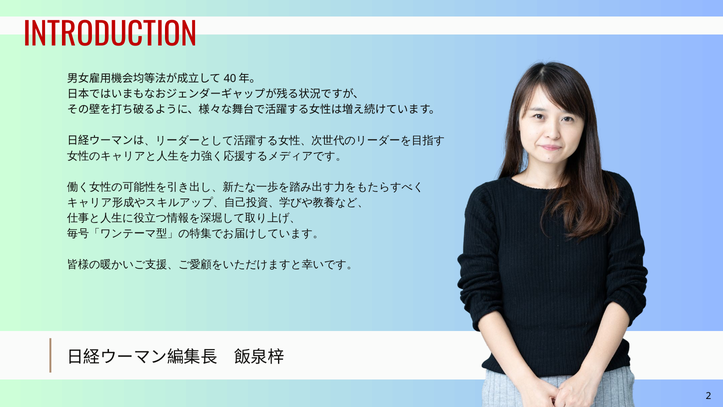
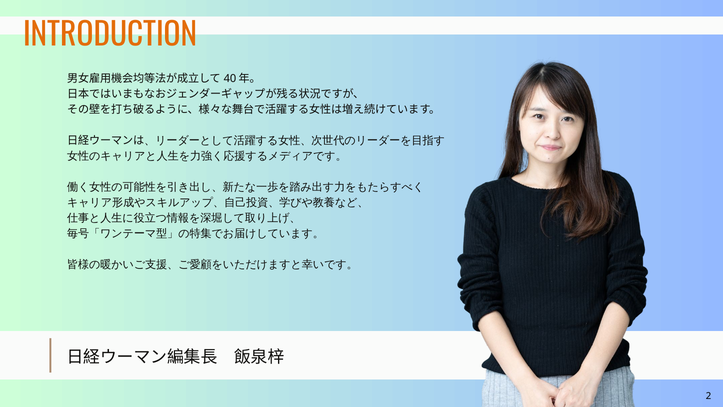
INTRODUCTION colour: red -> orange (110, 35)
